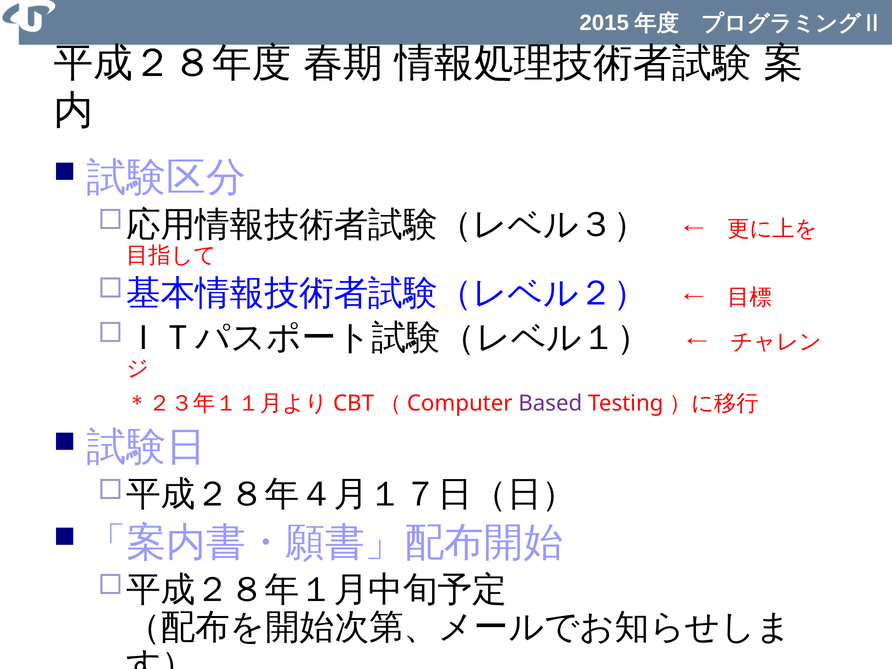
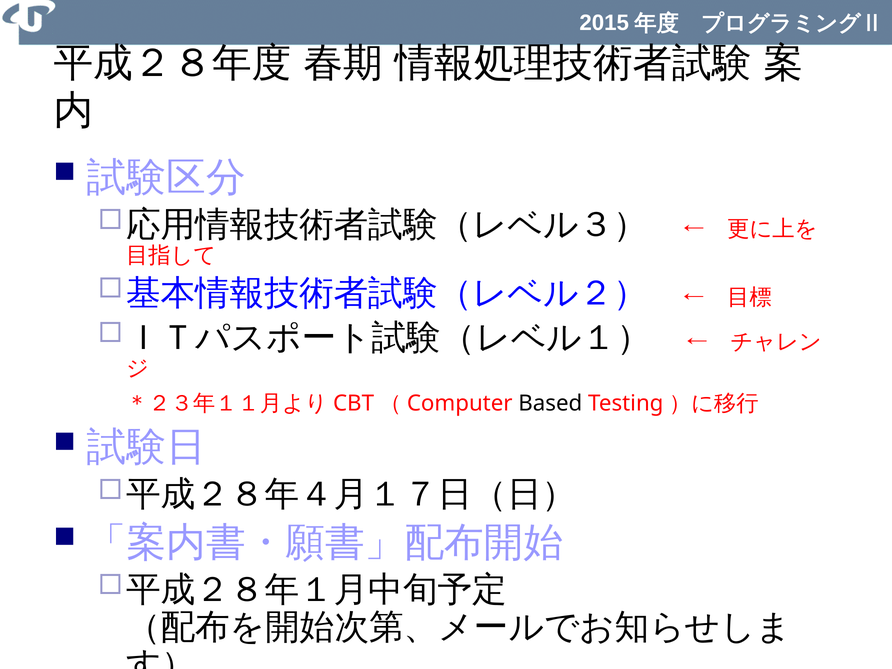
Based colour: purple -> black (550, 403)
